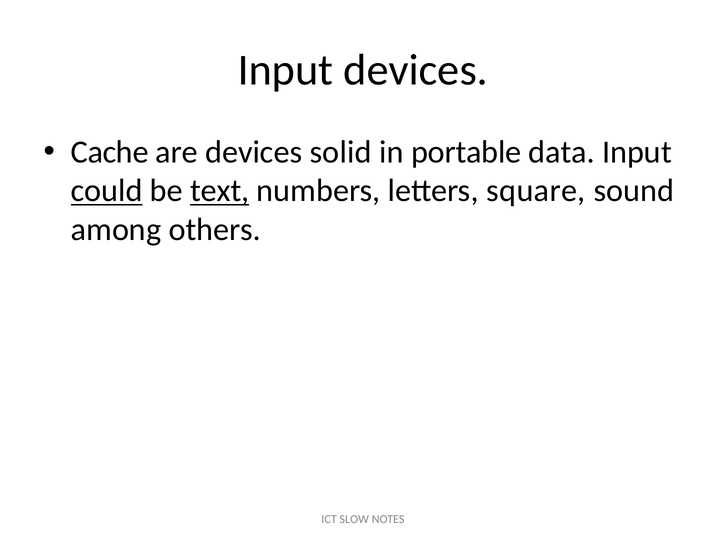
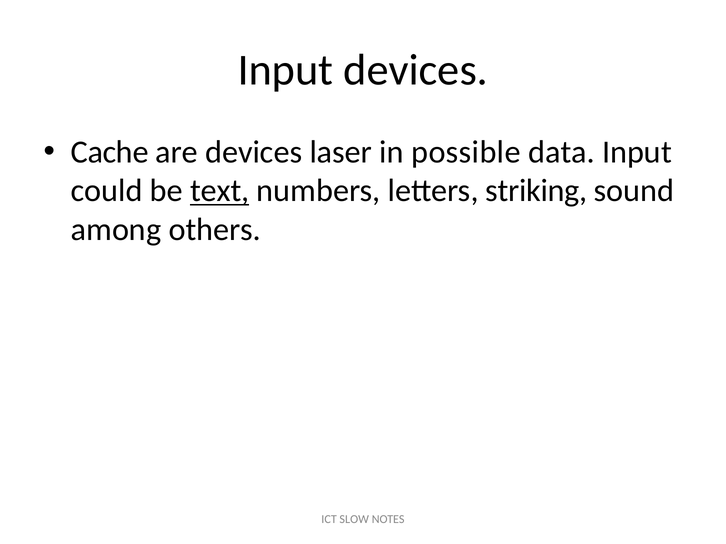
solid: solid -> laser (341, 152)
portable: portable -> possible (466, 152)
could underline: present -> none (107, 191)
square: square -> striking (536, 191)
